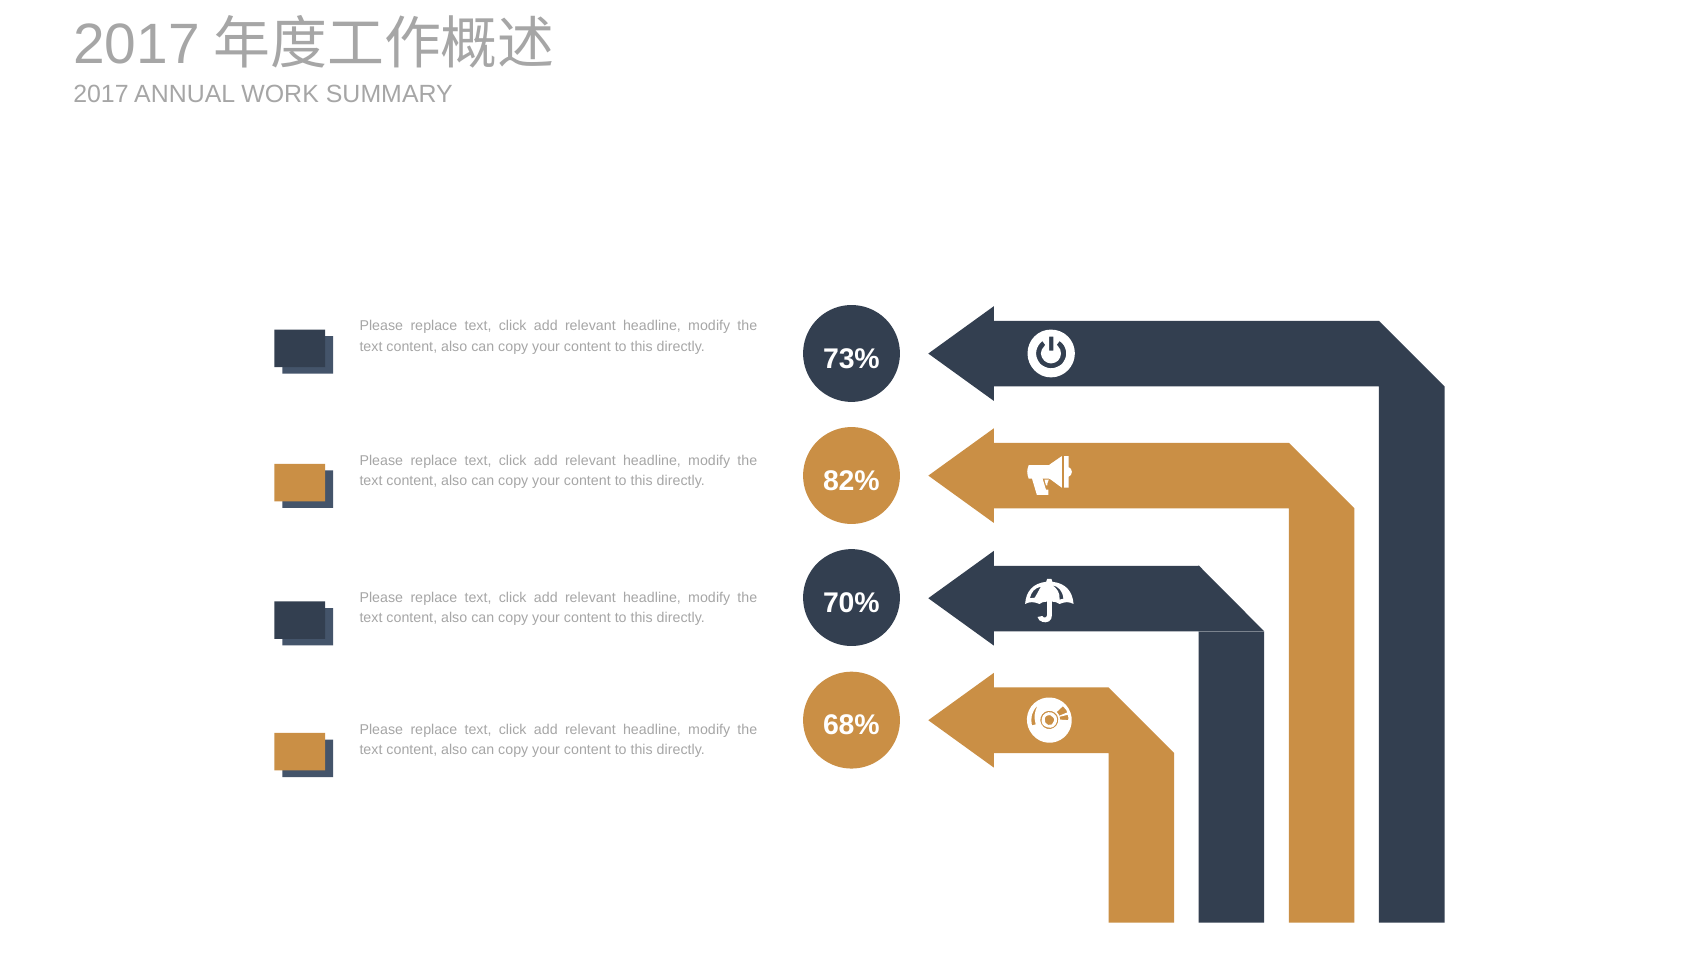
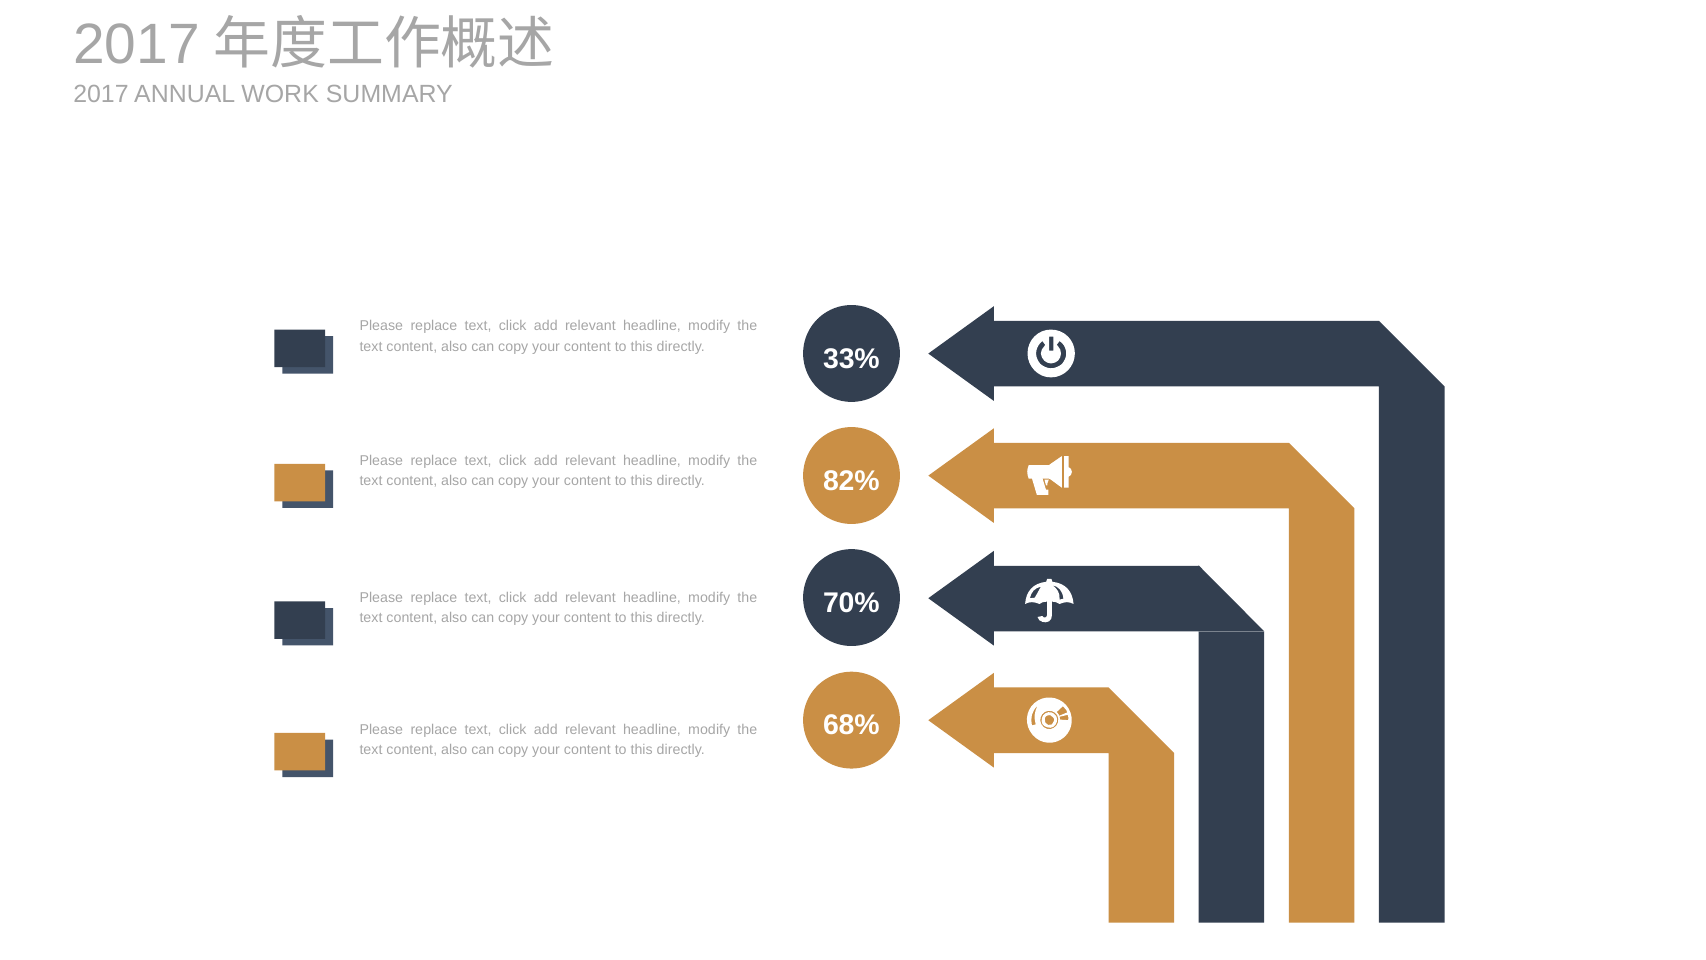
73%: 73% -> 33% (851, 359)
